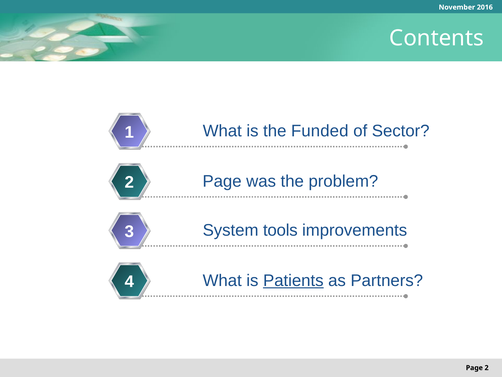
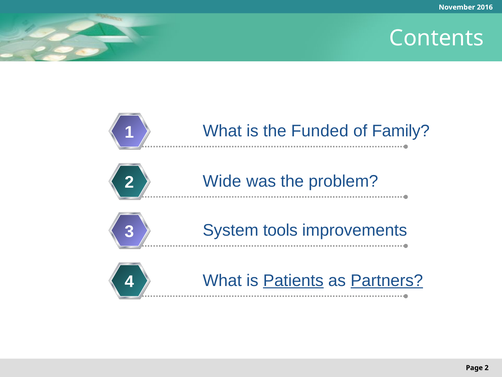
Sector: Sector -> Family (401, 131)
Page: Page -> Wide (222, 181)
Partners underline: none -> present (387, 280)
